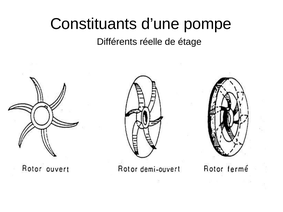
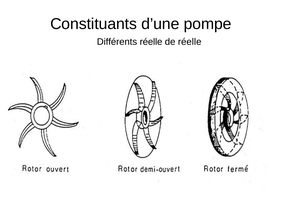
de étage: étage -> réelle (190, 42)
